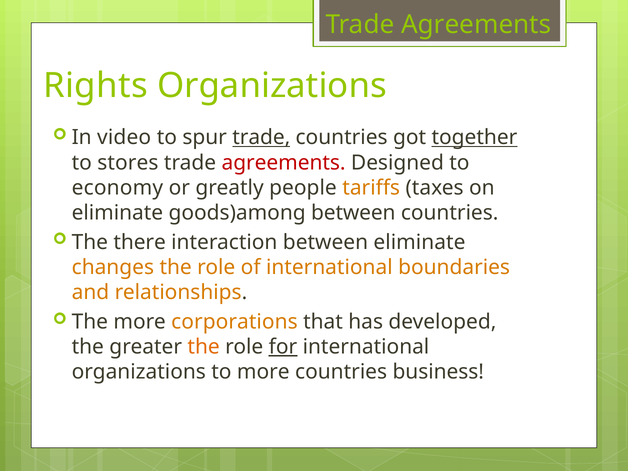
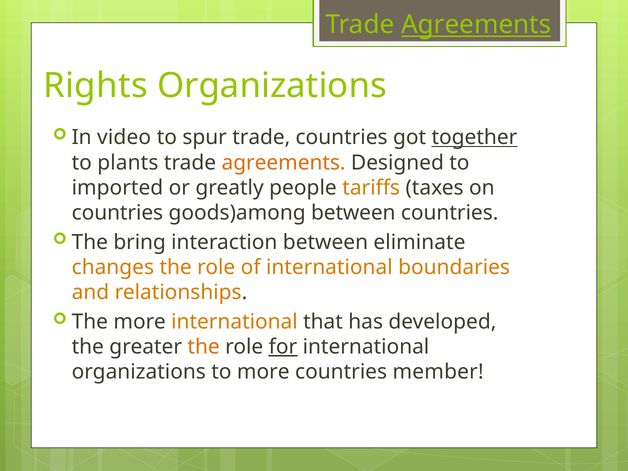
Agreements underline: none -> present (476, 25)
trade underline: present -> none (261, 138)
stores: stores -> plants (128, 163)
agreements colour: red -> orange (284, 163)
economy: economy -> imported (117, 188)
eliminate: eliminate -> countries (117, 213)
there: there -> bring (140, 242)
more corporations: corporations -> international (234, 322)
business: business -> member (438, 372)
